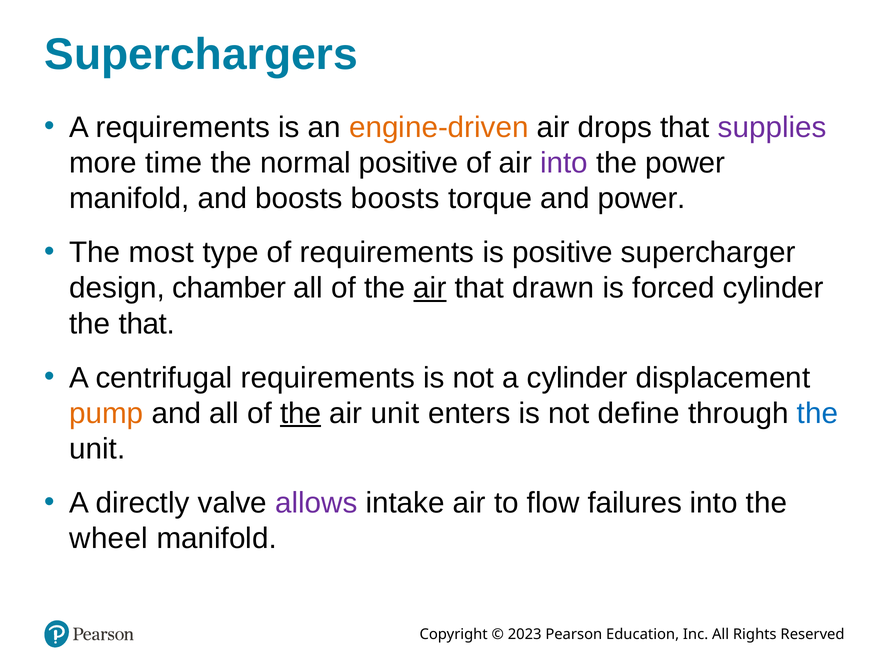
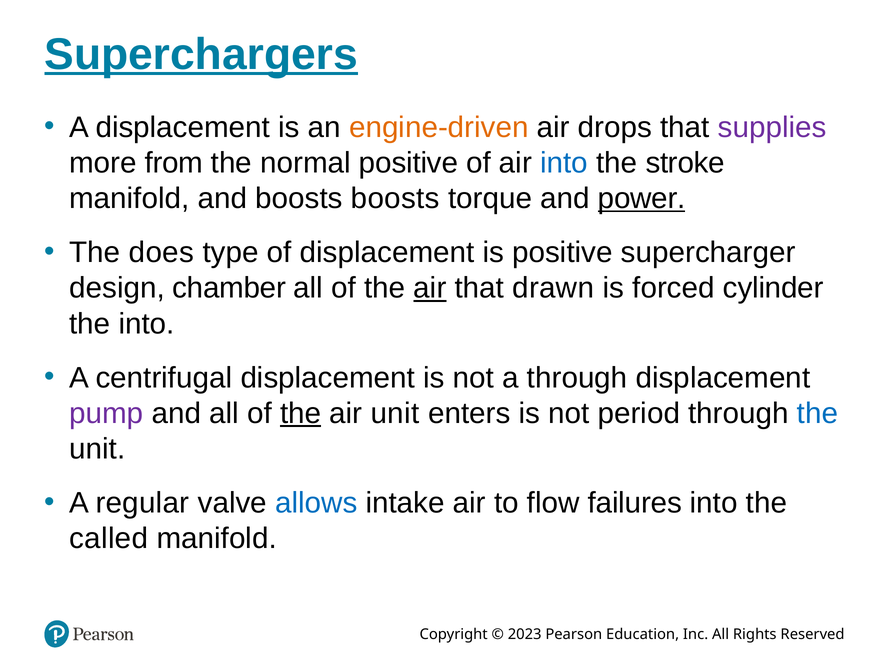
Superchargers underline: none -> present (201, 54)
A requirements: requirements -> displacement (183, 127)
time: time -> from (174, 163)
into colour: purple -> blue (564, 163)
the power: power -> stroke (685, 163)
power underline: none -> present (642, 198)
most: most -> does (161, 252)
of requirements: requirements -> displacement (387, 252)
the that: that -> into (147, 324)
centrifugal requirements: requirements -> displacement (328, 378)
a cylinder: cylinder -> through (577, 378)
pump colour: orange -> purple (106, 413)
define: define -> period (639, 413)
directly: directly -> regular (142, 503)
allows colour: purple -> blue (316, 503)
wheel: wheel -> called (109, 538)
